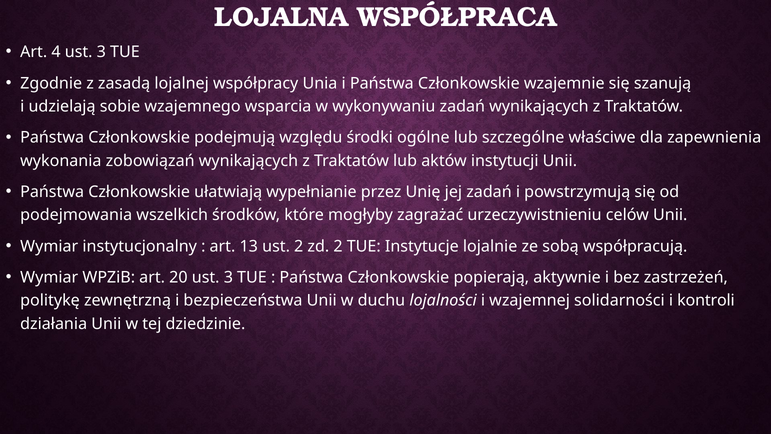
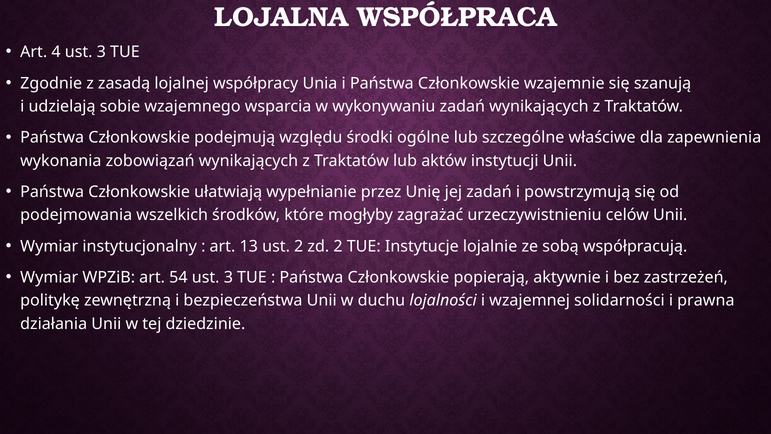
20: 20 -> 54 (178, 277)
kontroli: kontroli -> prawna (706, 300)
